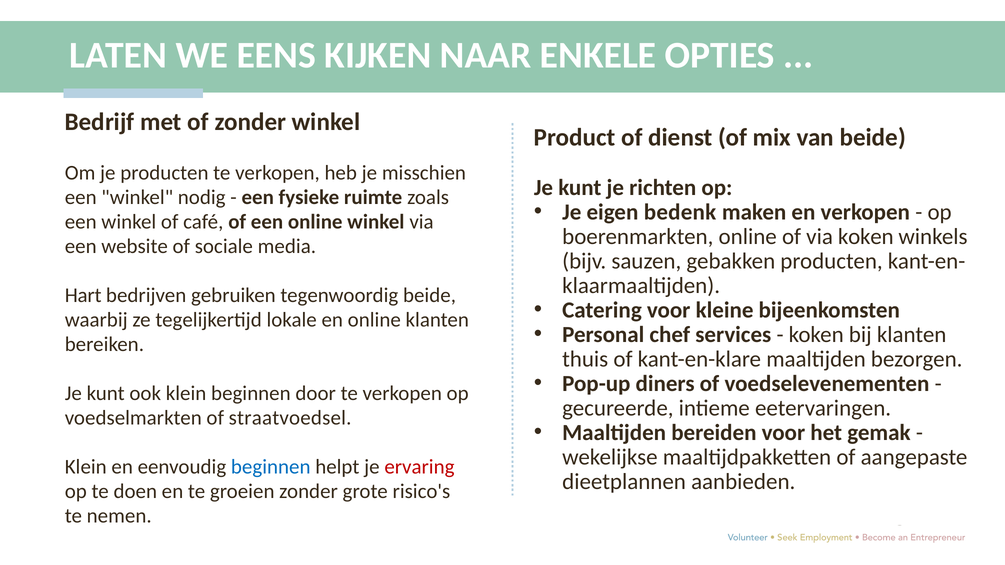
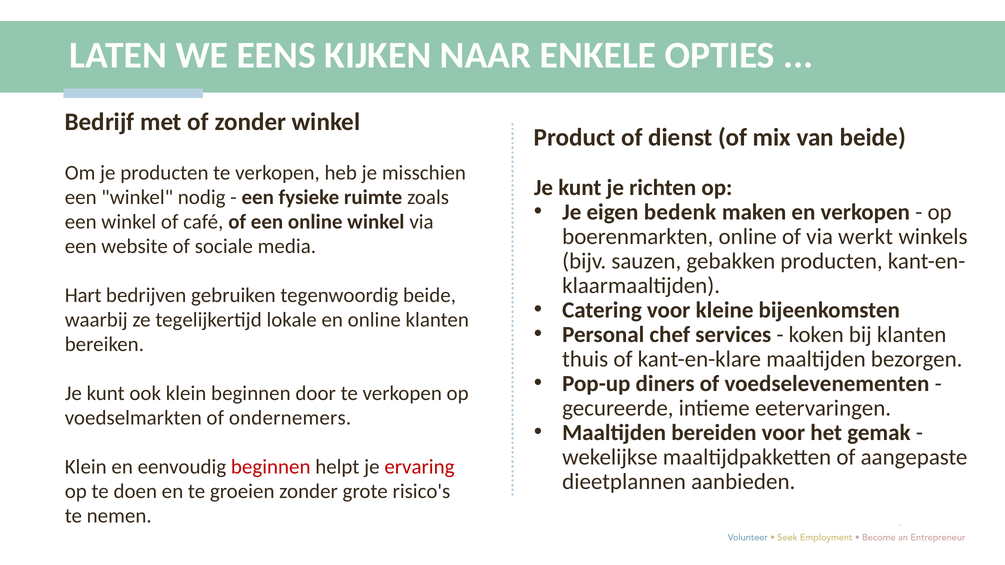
via koken: koken -> werkt (866, 237)
straatvoedsel: straatvoedsel -> ondernemers (290, 418)
beginnen colour: blue -> red (271, 467)
